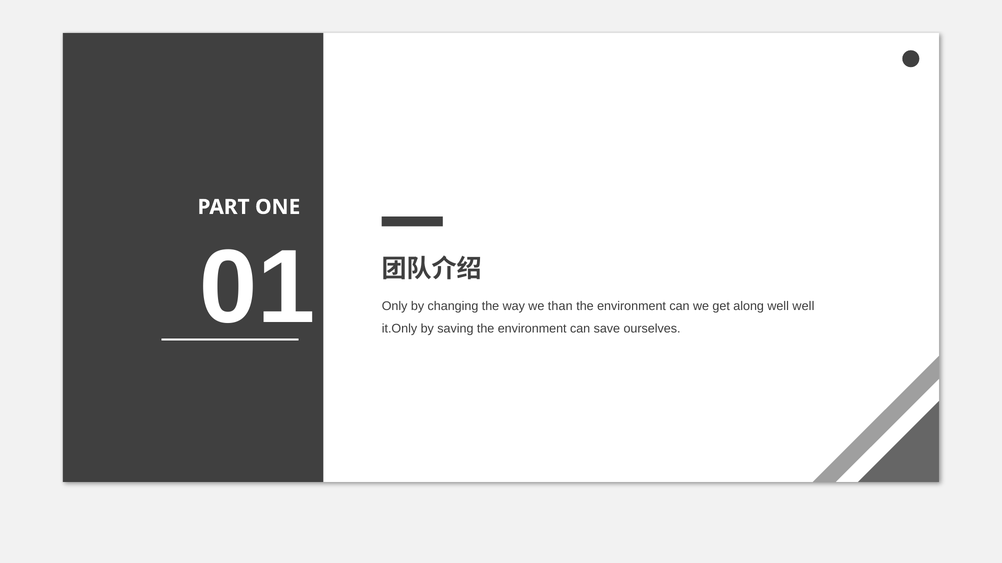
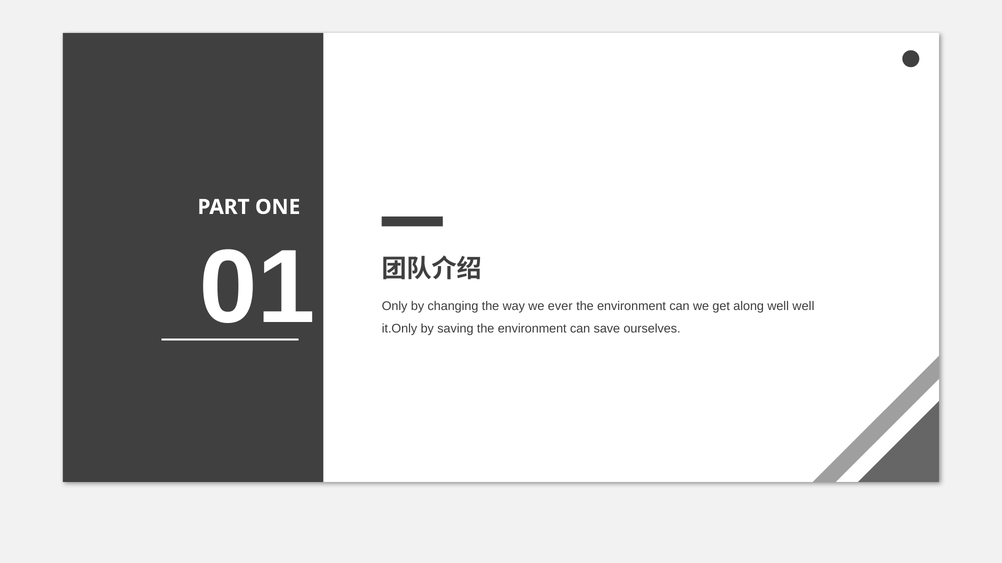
than: than -> ever (560, 306)
